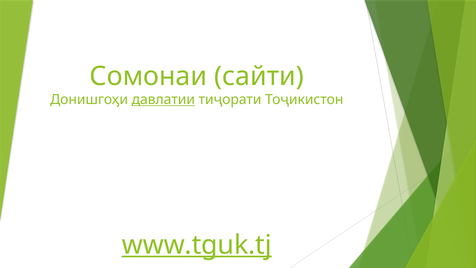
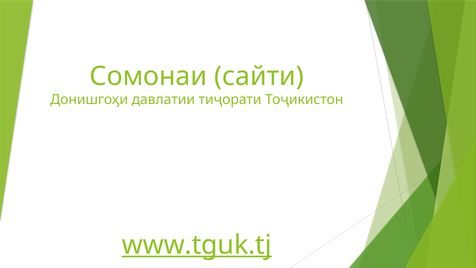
давлатии underline: present -> none (163, 100)
